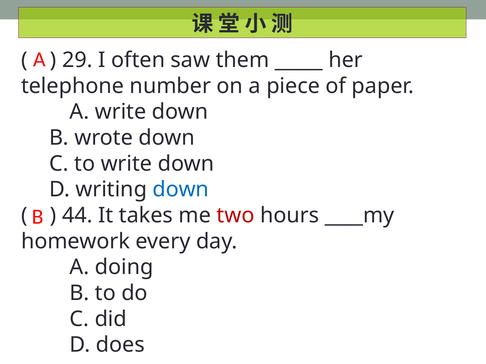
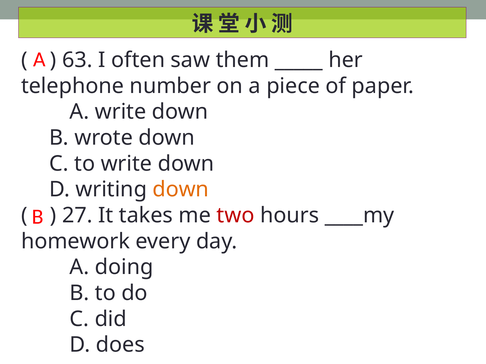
29: 29 -> 63 (77, 60)
down colour: blue -> orange (181, 190)
44: 44 -> 27 (77, 216)
